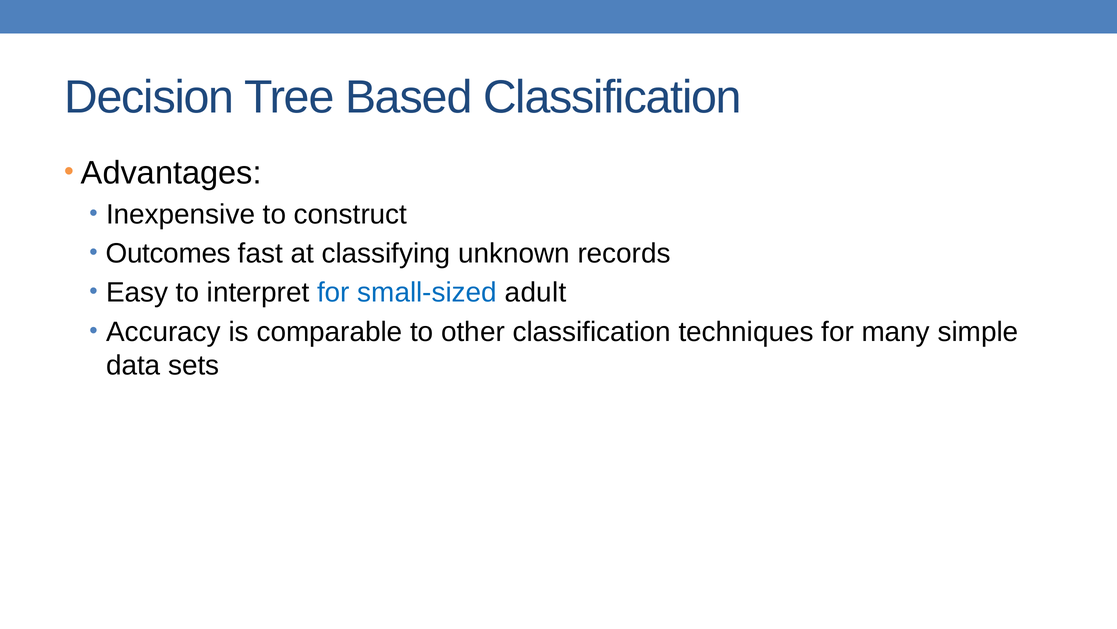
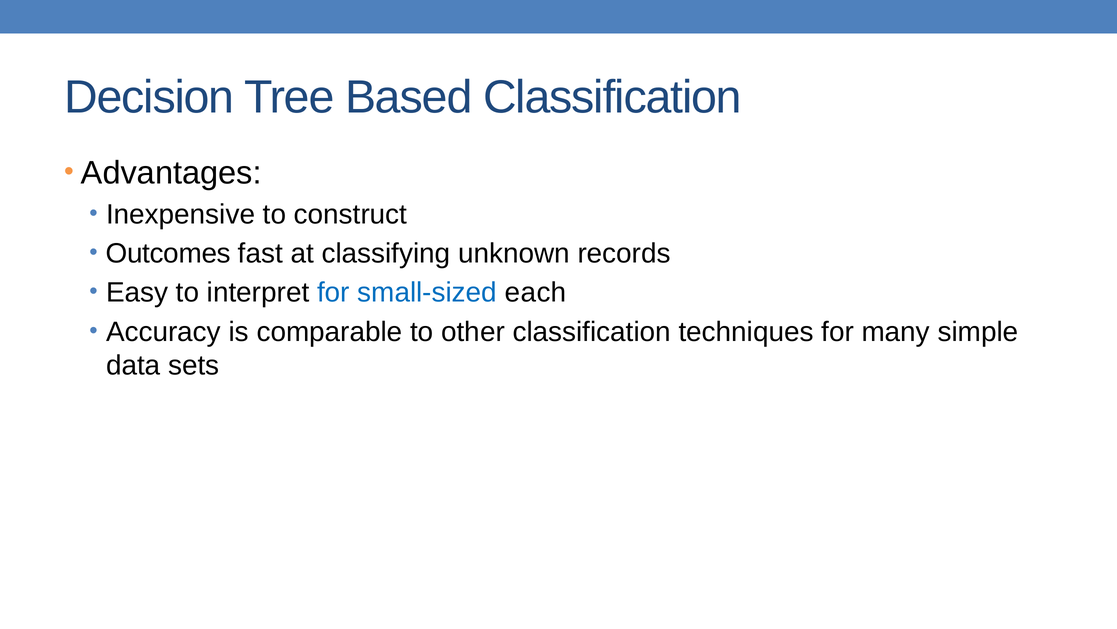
adult: adult -> each (536, 292)
